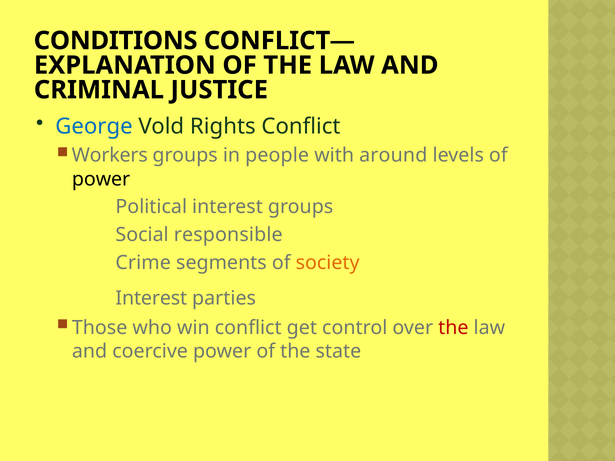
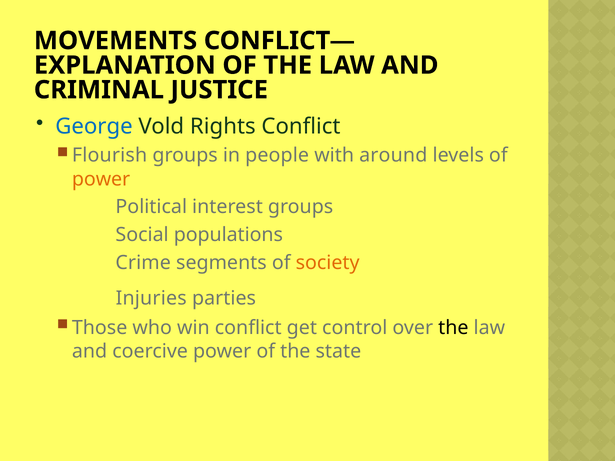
CONDITIONS: CONDITIONS -> MOVEMENTS (115, 41)
Workers: Workers -> Flourish (110, 156)
power colour: black -> orange (101, 179)
responsible: responsible -> populations (228, 235)
Interest: Interest -> Injuries (151, 298)
the colour: red -> black (453, 328)
